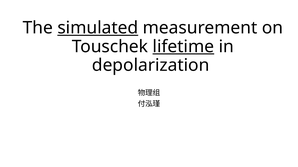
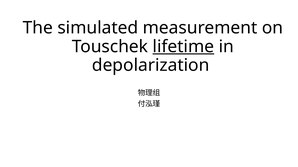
simulated underline: present -> none (98, 28)
